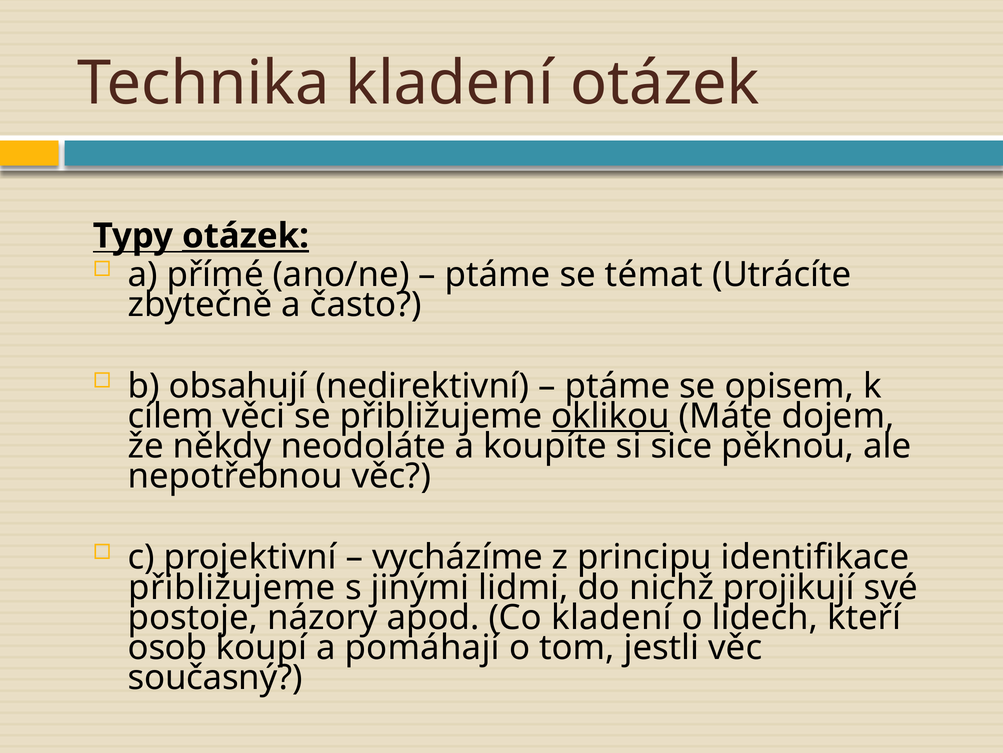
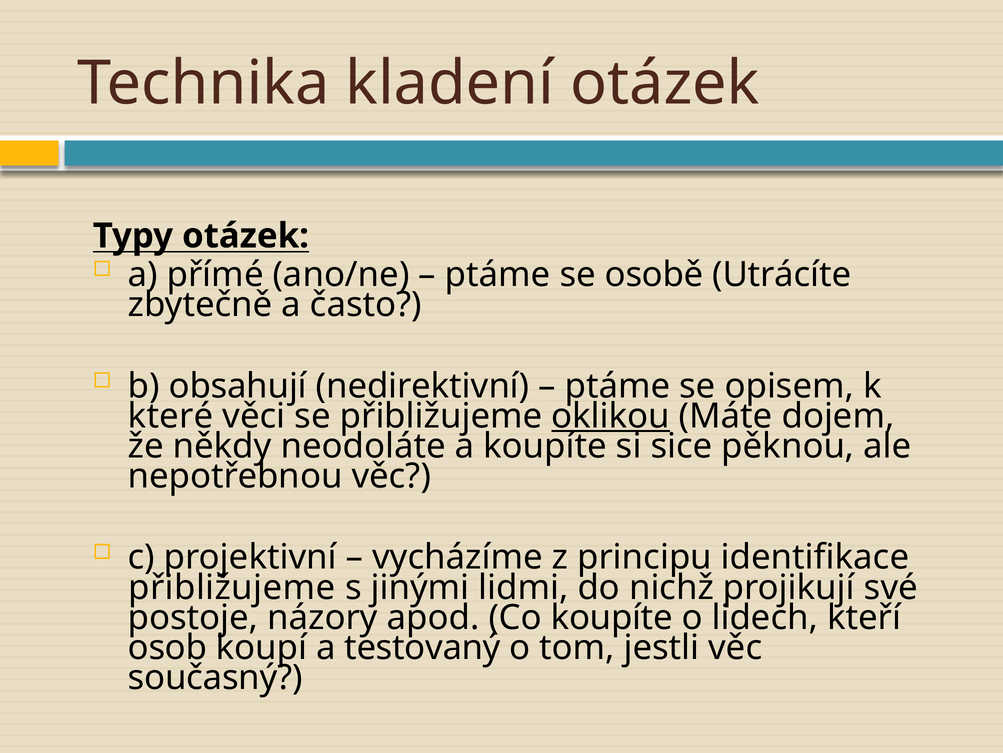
otázek underline: present -> none (245, 236)
témat: témat -> osobě (654, 275)
cílem: cílem -> které (171, 416)
Co kladení: kladení -> koupíte (612, 617)
pomáhají: pomáhají -> testovaný (423, 647)
